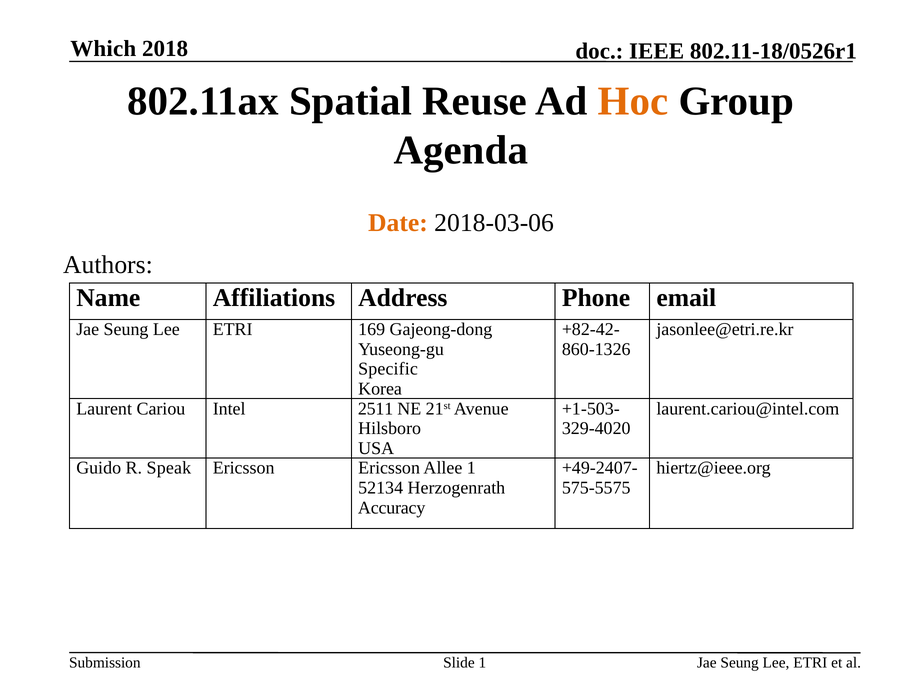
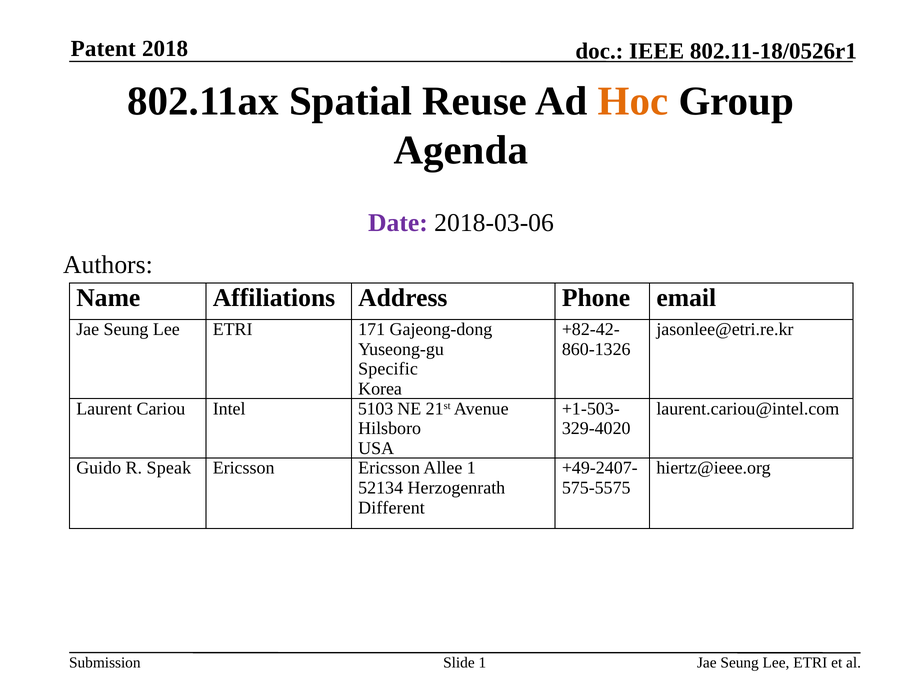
Which: Which -> Patent (103, 49)
Date colour: orange -> purple (398, 223)
169: 169 -> 171 (372, 330)
2511: 2511 -> 5103 (376, 409)
Accuracy: Accuracy -> Different (392, 508)
